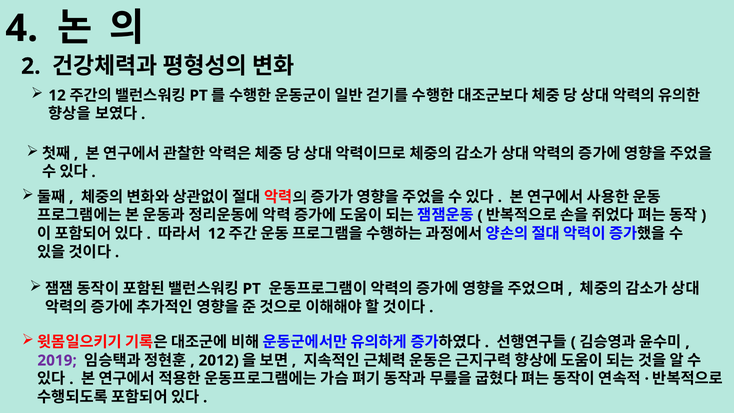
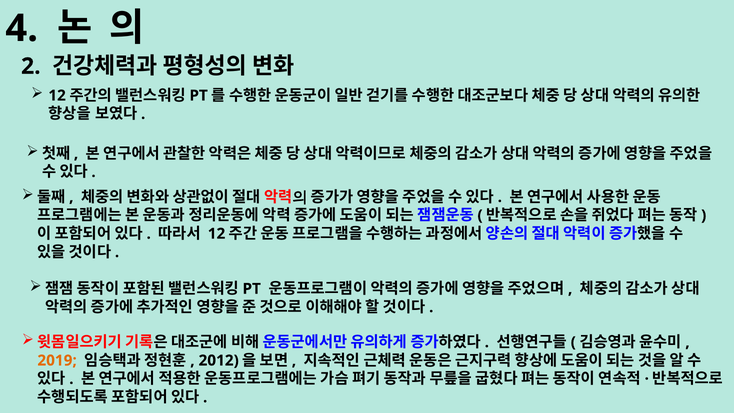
2019 colour: purple -> orange (57, 360)
